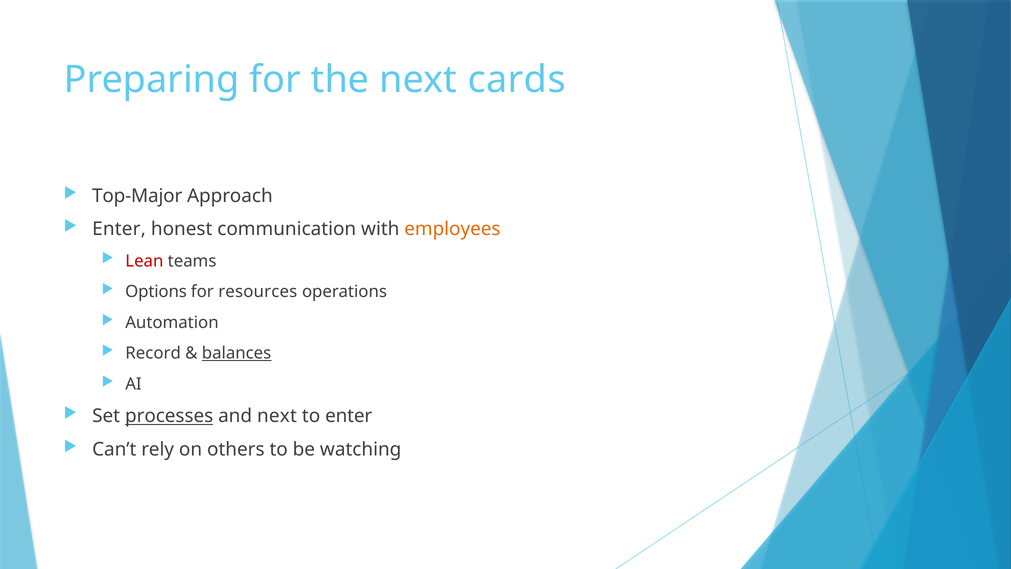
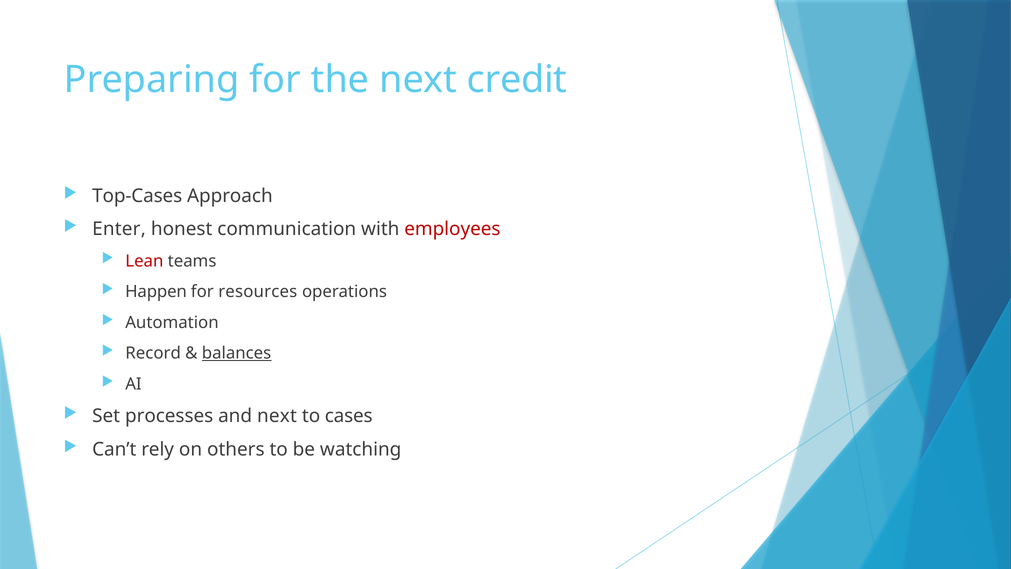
cards: cards -> credit (517, 80)
Top-Major: Top-Major -> Top-Cases (137, 196)
employees colour: orange -> red (452, 229)
Options: Options -> Happen (156, 292)
processes underline: present -> none (169, 416)
to enter: enter -> cases (349, 416)
